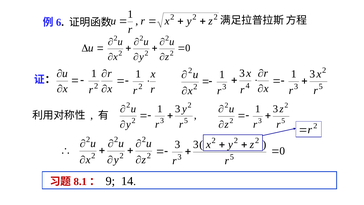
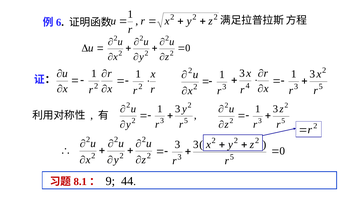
14: 14 -> 44 (127, 181)
